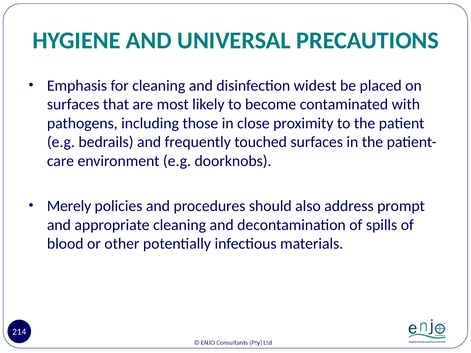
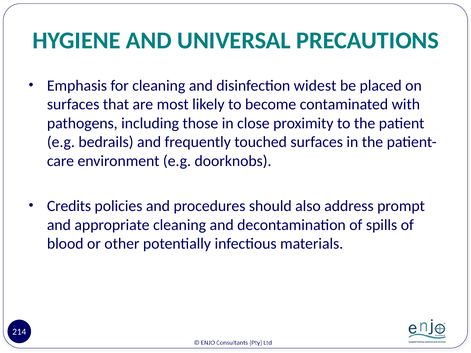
Merely: Merely -> Credits (69, 206)
